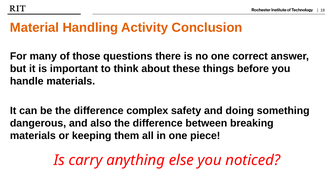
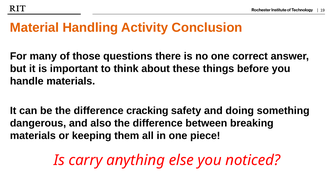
complex: complex -> cracking (147, 111)
